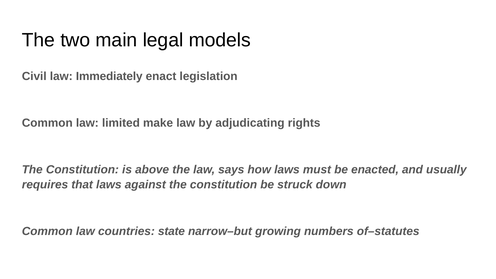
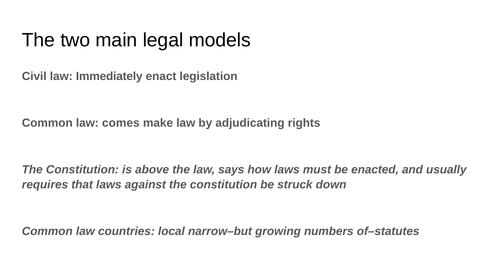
limited: limited -> comes (121, 123)
state: state -> local (171, 231)
